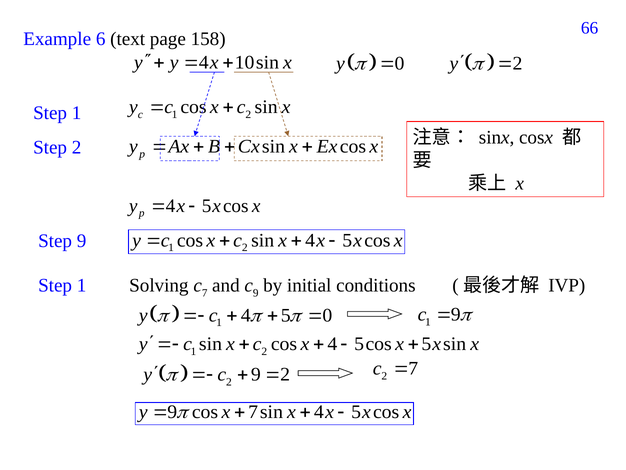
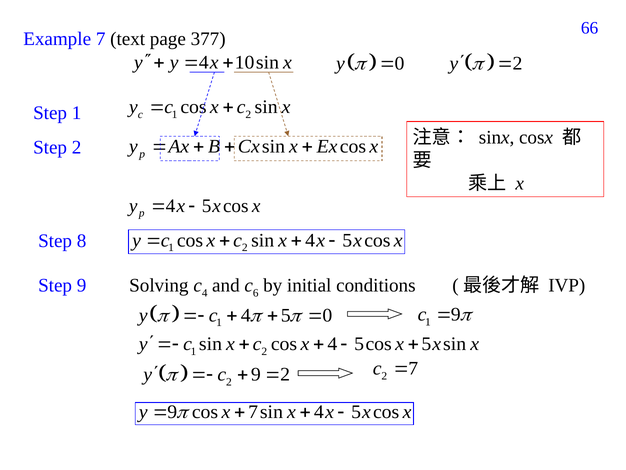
Example 6: 6 -> 7 (101, 39)
158: 158 -> 377 (208, 39)
Step 9: 9 -> 8 (82, 241)
1: 1 -> 9 (82, 285)
7: 7 -> 4 (205, 293)
9: 9 -> 6 (256, 293)
